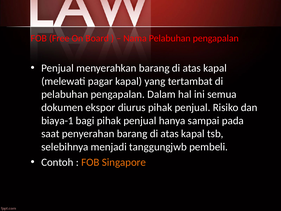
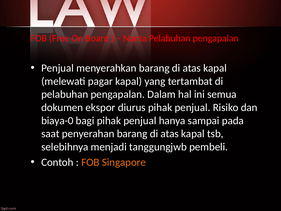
biaya-1: biaya-1 -> biaya-0 (57, 120)
